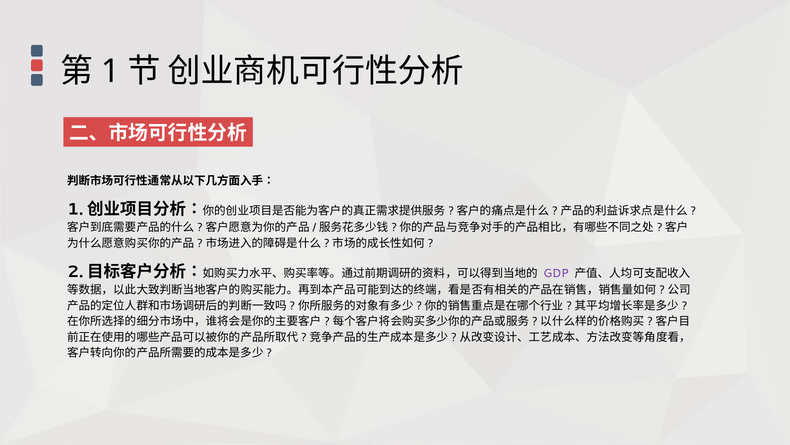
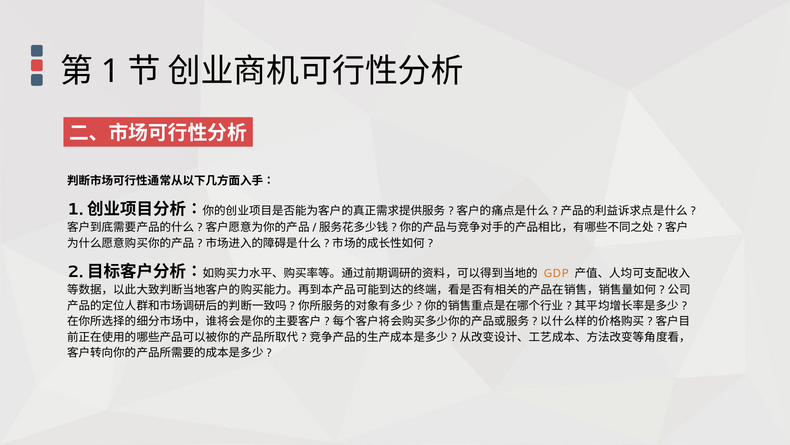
GDP colour: purple -> orange (556, 273)
